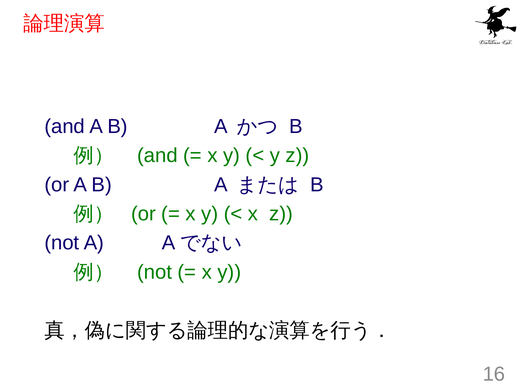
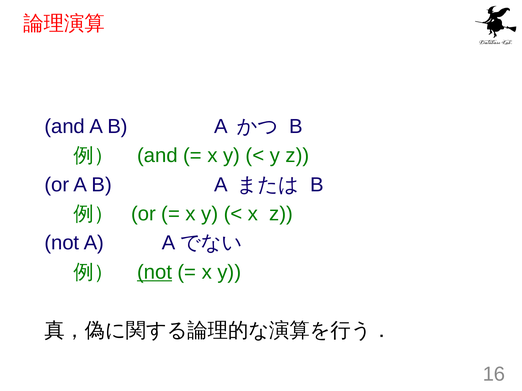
not underline: none -> present (155, 272)
